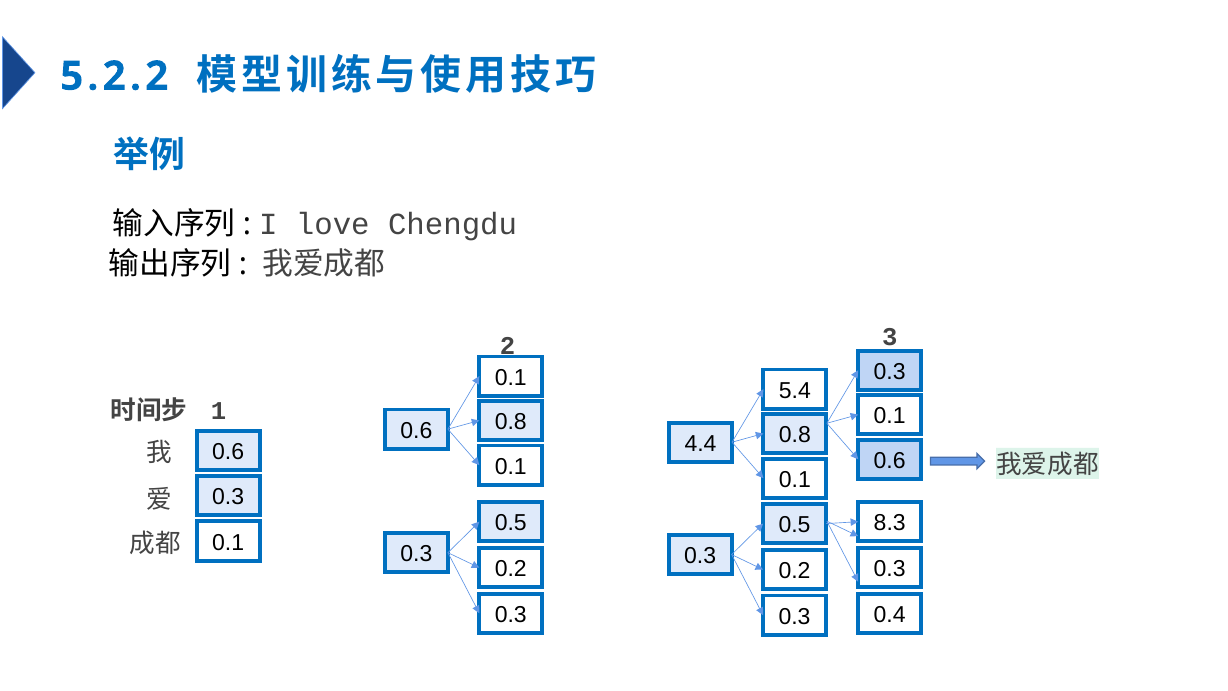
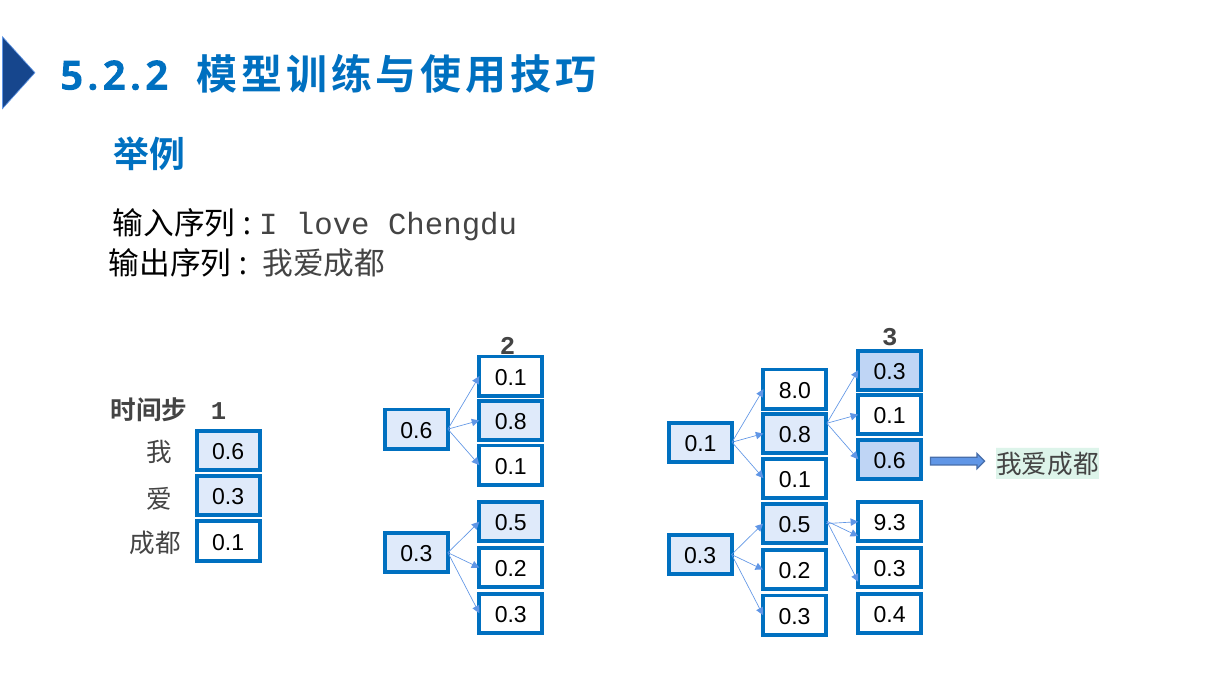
5.4: 5.4 -> 8.0 (795, 391)
4.4: 4.4 -> 0.1 (700, 444)
8.3: 8.3 -> 9.3 (890, 523)
